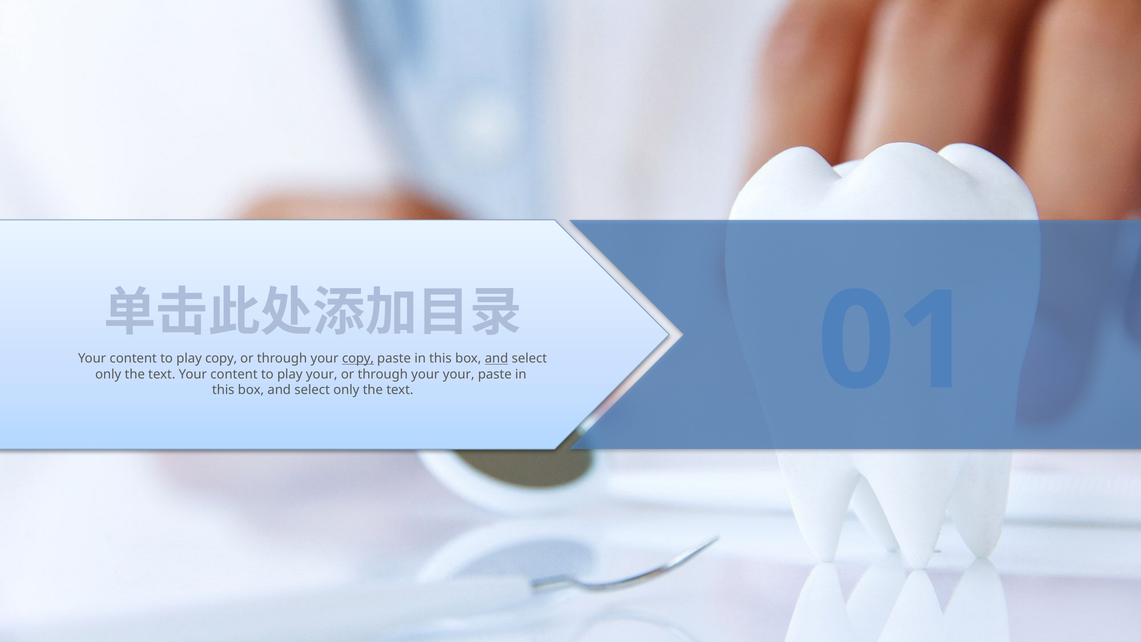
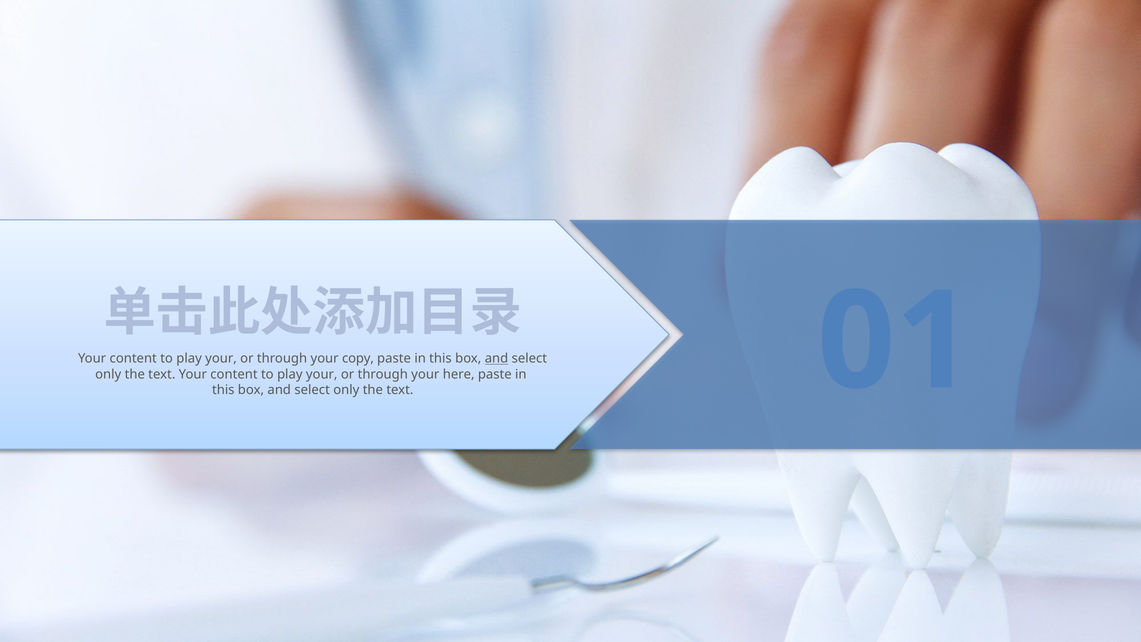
copy: copy -> your (221, 359)
copy underline: present -> none (358, 359)
your your: your -> here (459, 374)
